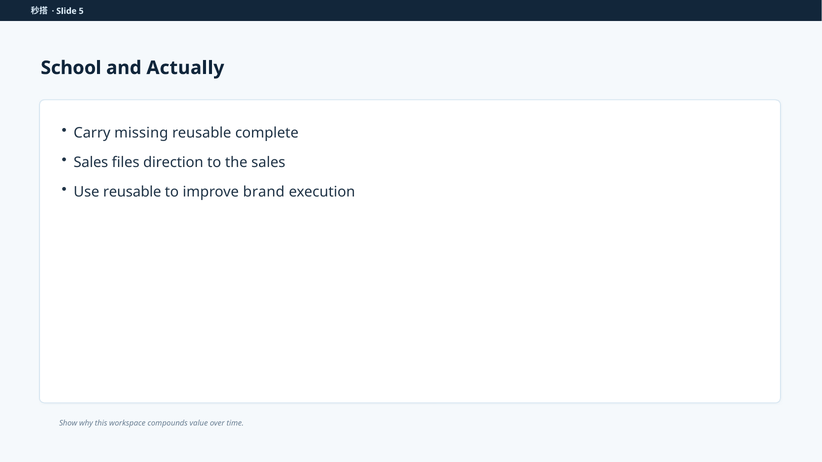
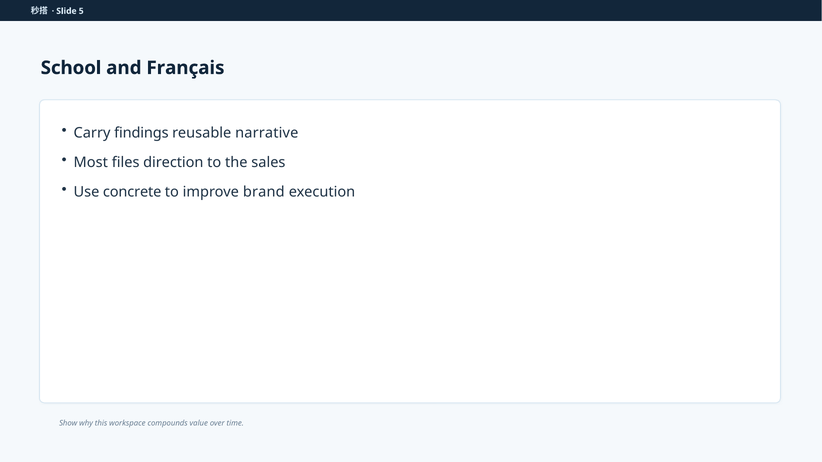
Actually: Actually -> Français (185, 68)
missing: missing -> findings (141, 133)
complete: complete -> narrative (267, 133)
Sales: Sales -> Most (91, 162)
Use reusable: reusable -> concrete (132, 192)
